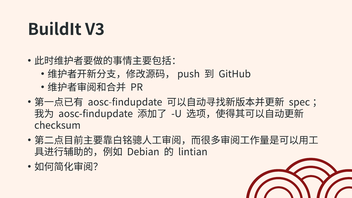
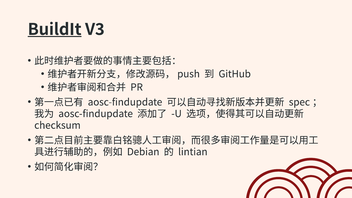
BuildIt underline: none -> present (55, 30)
